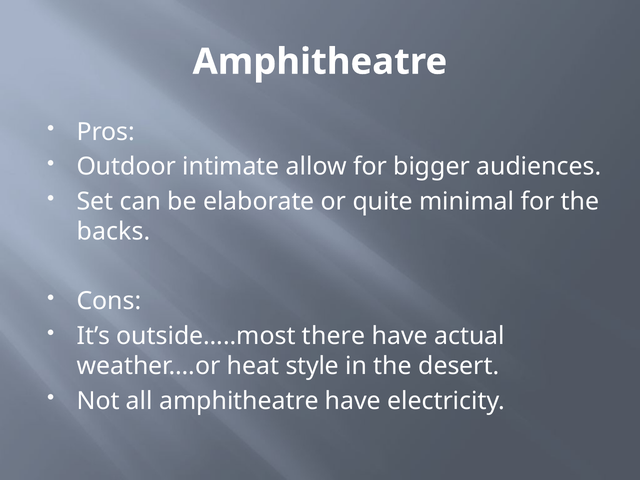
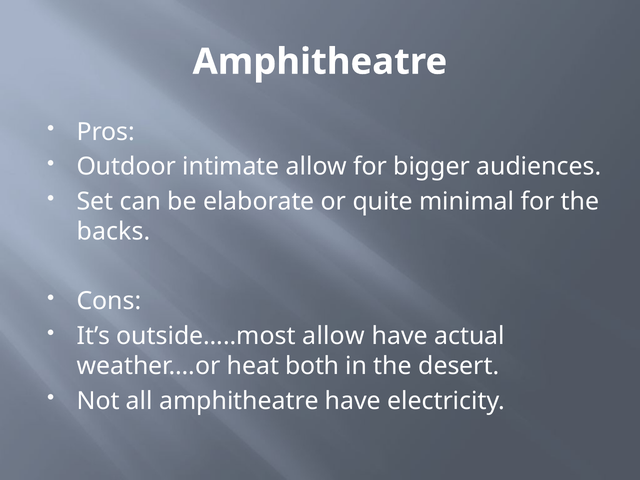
outside…..most there: there -> allow (334, 336)
style: style -> both (312, 366)
